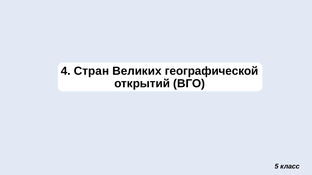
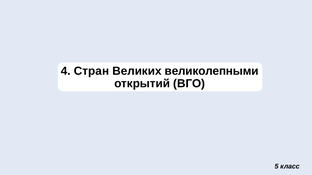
географической: географической -> великолепными (212, 71)
